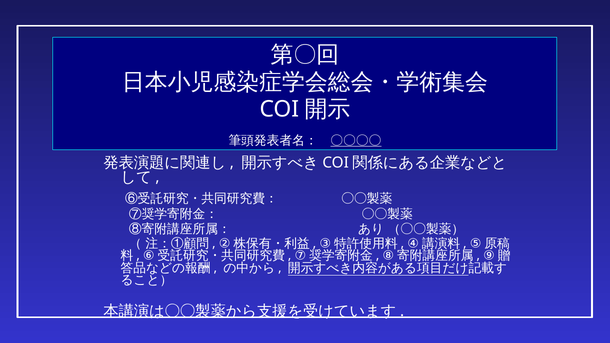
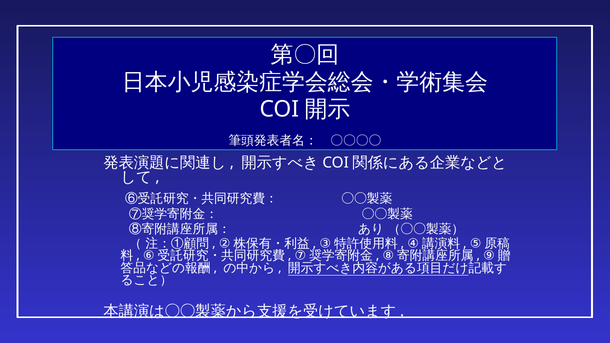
〇〇〇〇 underline: present -> none (356, 141)
